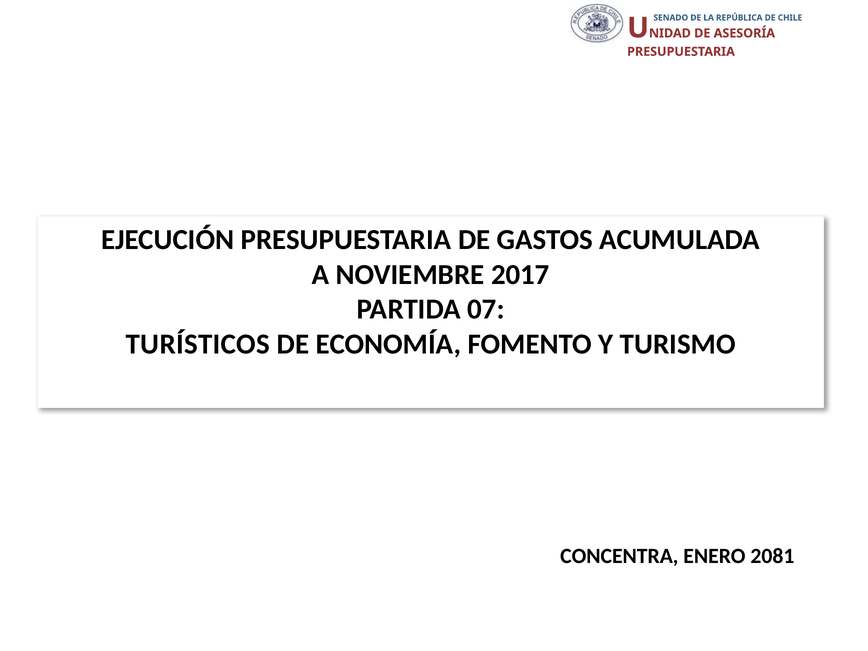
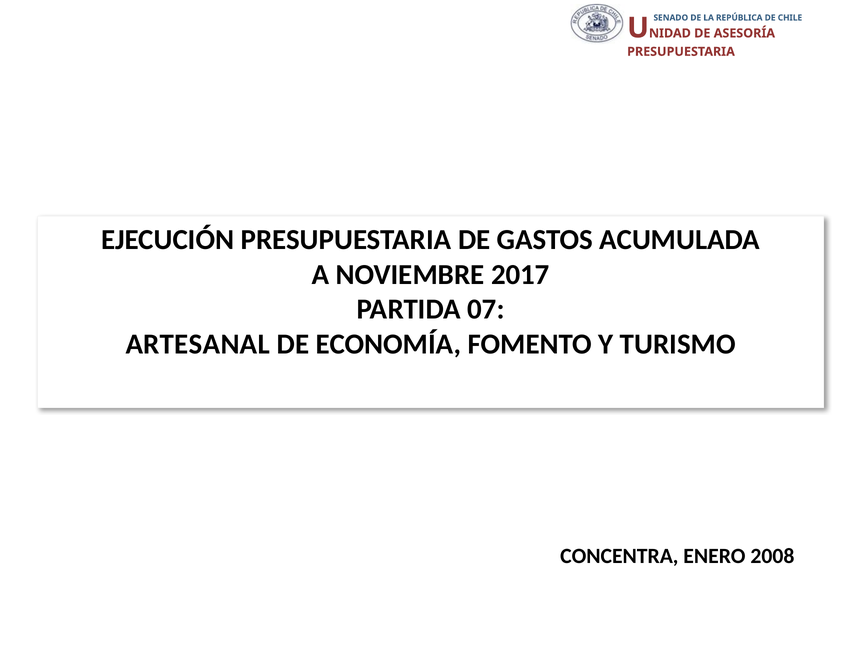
TURÍSTICOS: TURÍSTICOS -> ARTESANAL (198, 344)
2081: 2081 -> 2008 (772, 556)
